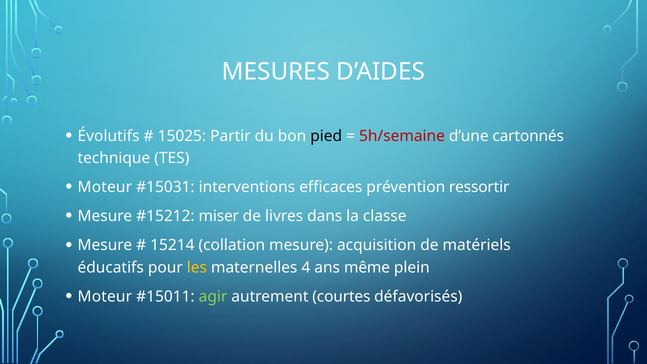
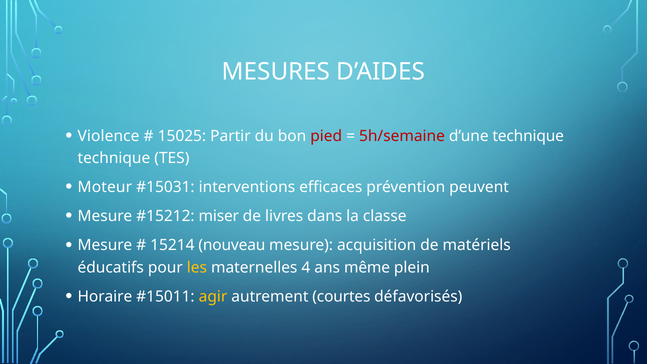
Évolutifs: Évolutifs -> Violence (109, 136)
pied colour: black -> red (326, 136)
d’une cartonnés: cartonnés -> technique (528, 136)
ressortir: ressortir -> peuvent (479, 187)
collation: collation -> nouveau (232, 245)
Moteur: Moteur -> Horaire (105, 297)
agir colour: light green -> yellow (213, 297)
